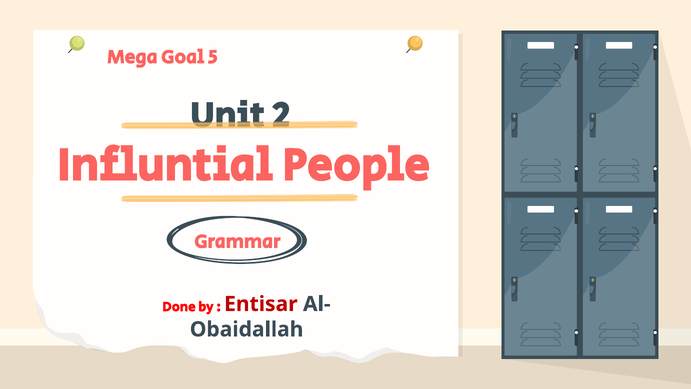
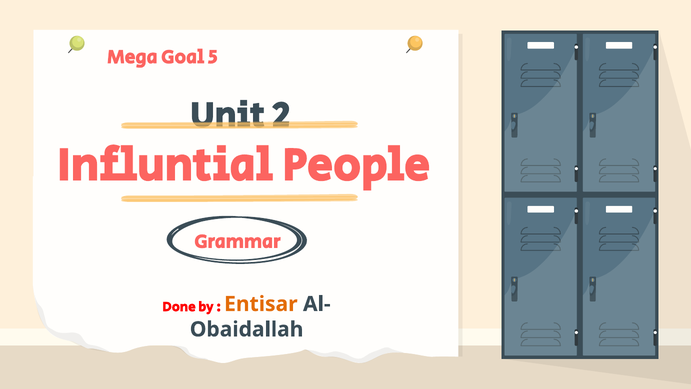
Entisar colour: red -> orange (261, 304)
